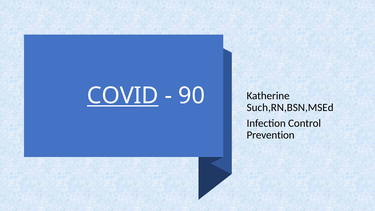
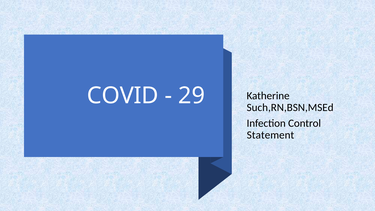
COVID underline: present -> none (123, 96)
90: 90 -> 29 (192, 96)
Prevention: Prevention -> Statement (270, 135)
